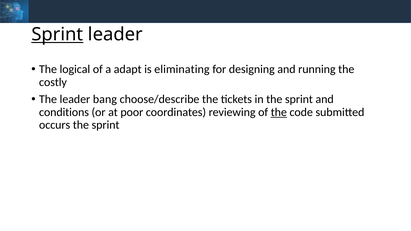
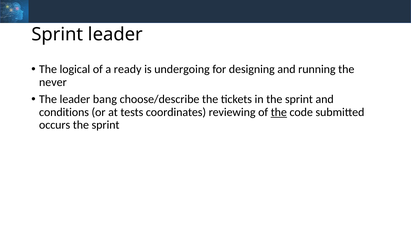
Sprint underline: present -> none (57, 35)
adapt: adapt -> ready (128, 69)
eliminating: eliminating -> undergoing (182, 69)
costly: costly -> never (53, 82)
poor: poor -> tests (132, 112)
